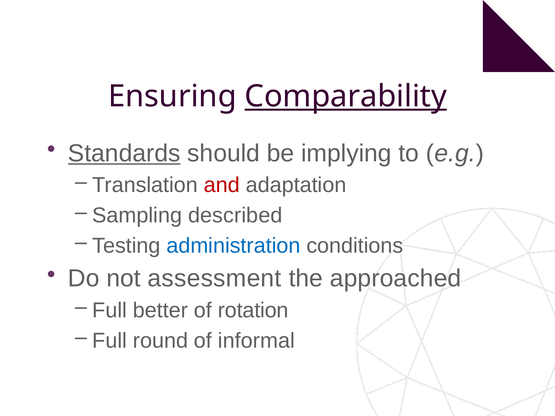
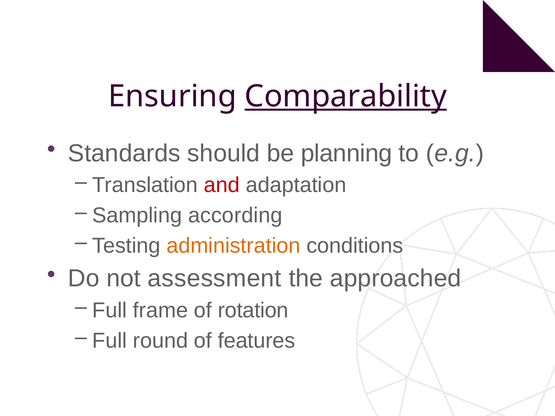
Standards underline: present -> none (124, 153)
implying: implying -> planning (346, 153)
described: described -> according (235, 216)
administration colour: blue -> orange (233, 246)
better: better -> frame (160, 311)
informal: informal -> features (257, 341)
